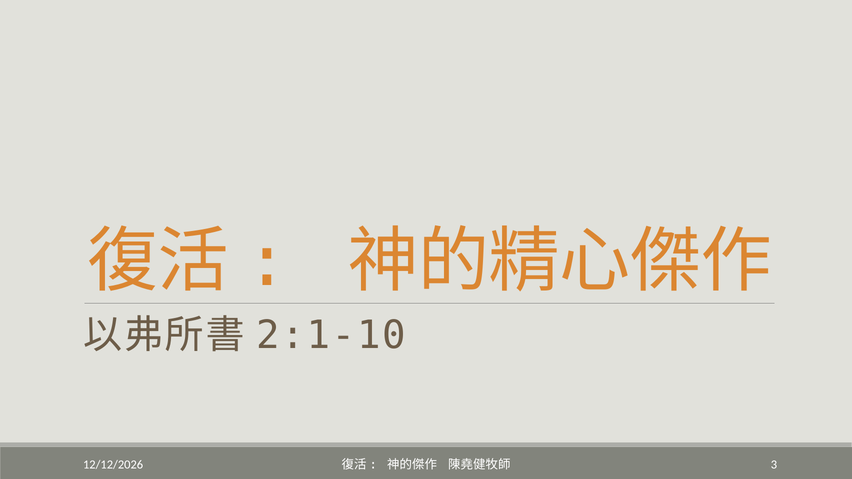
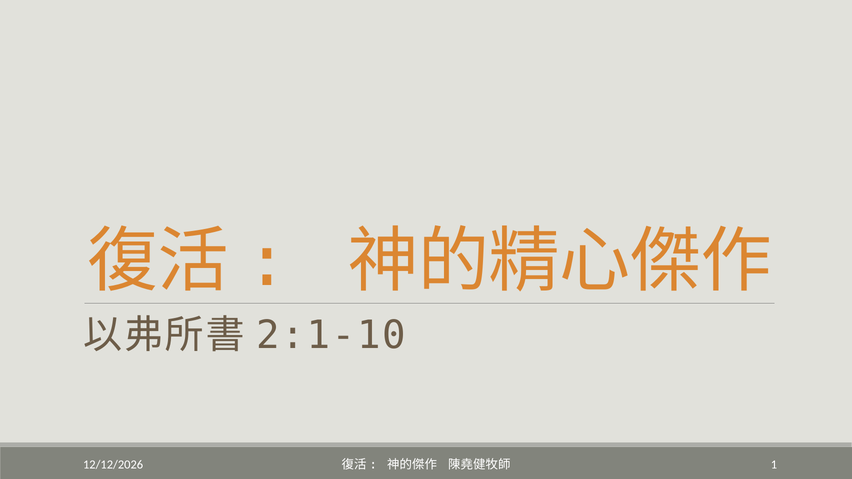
3: 3 -> 1 (774, 465)
